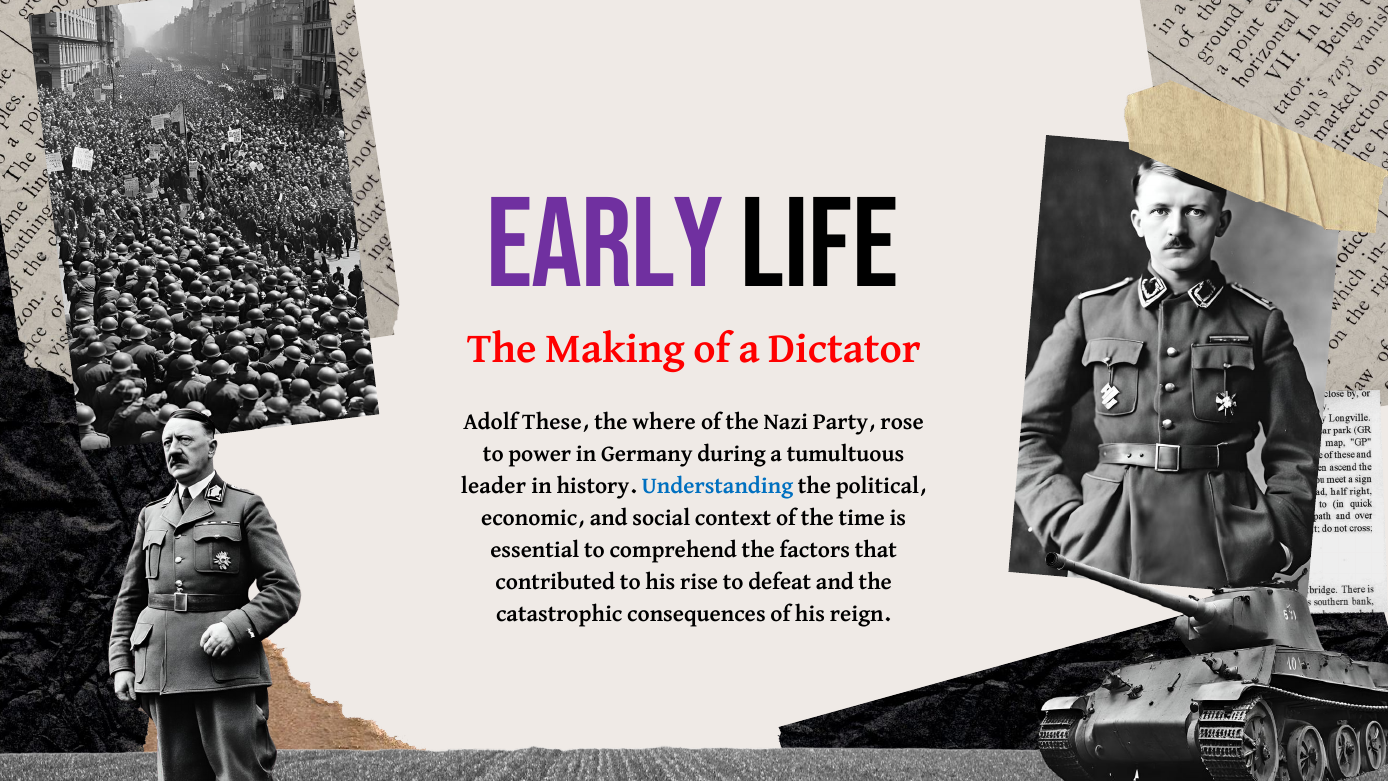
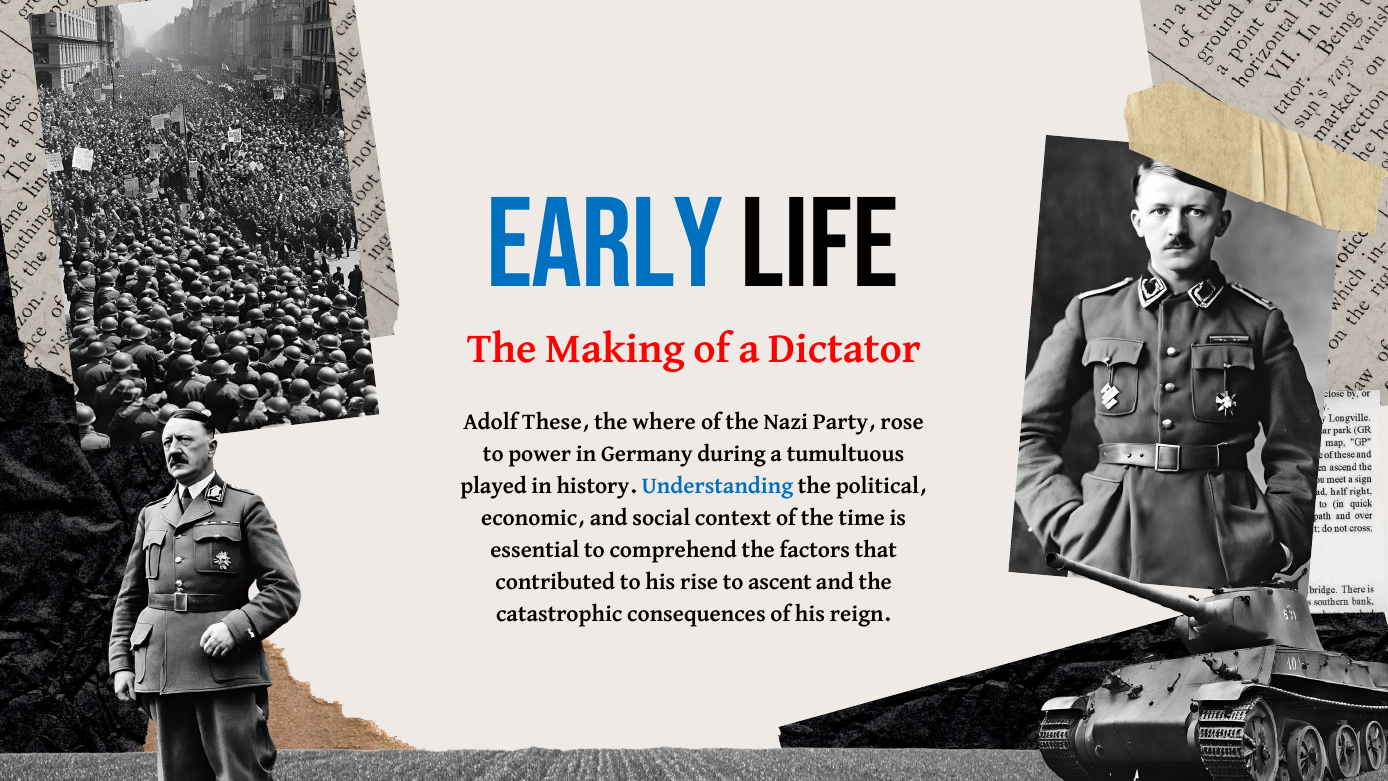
Early colour: purple -> blue (605, 244)
leader: leader -> played (494, 486)
defeat: defeat -> ascent (780, 581)
